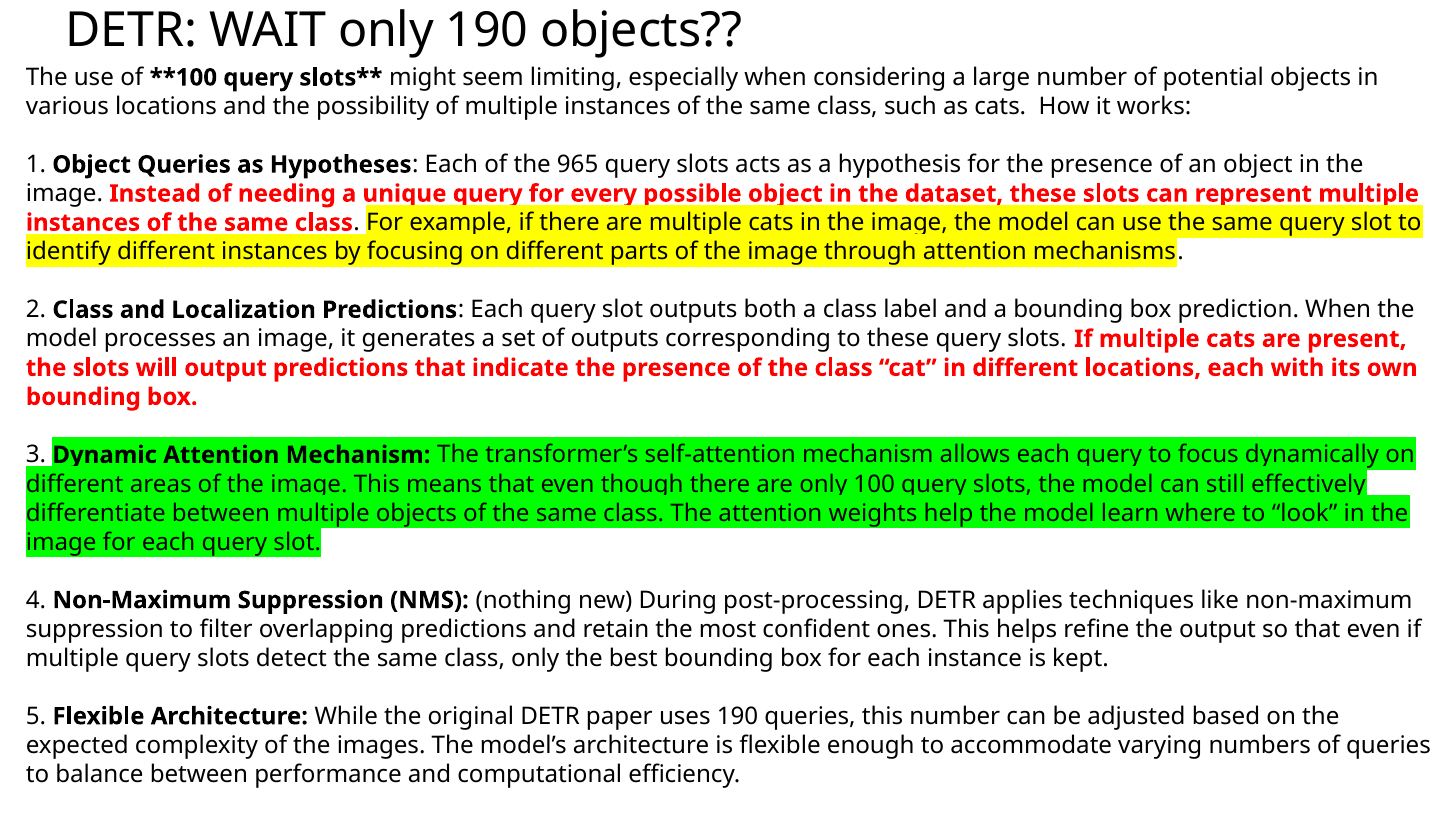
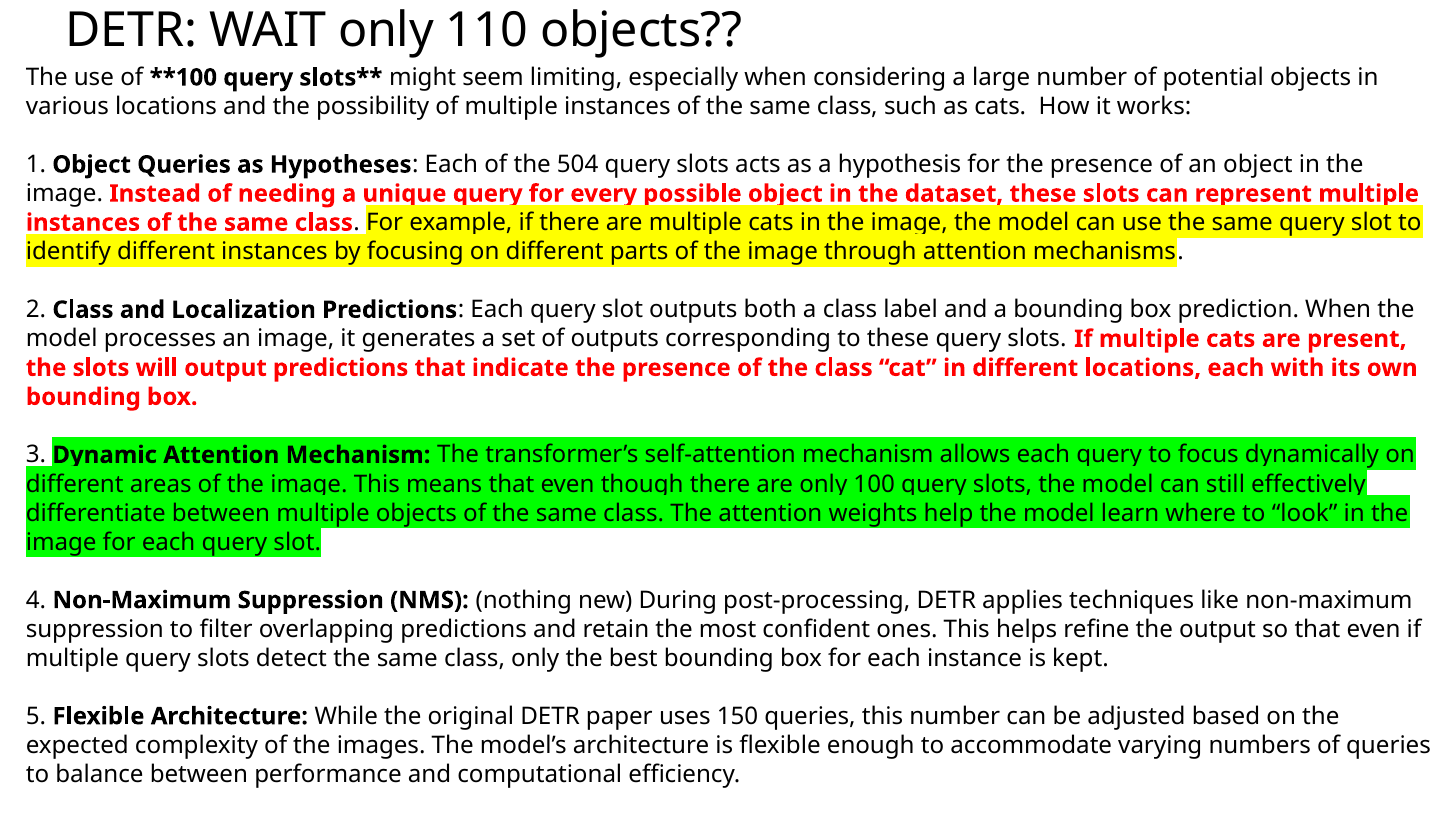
only 190: 190 -> 110 (487, 30)
965: 965 -> 504 (578, 165)
uses 190: 190 -> 150 (738, 716)
